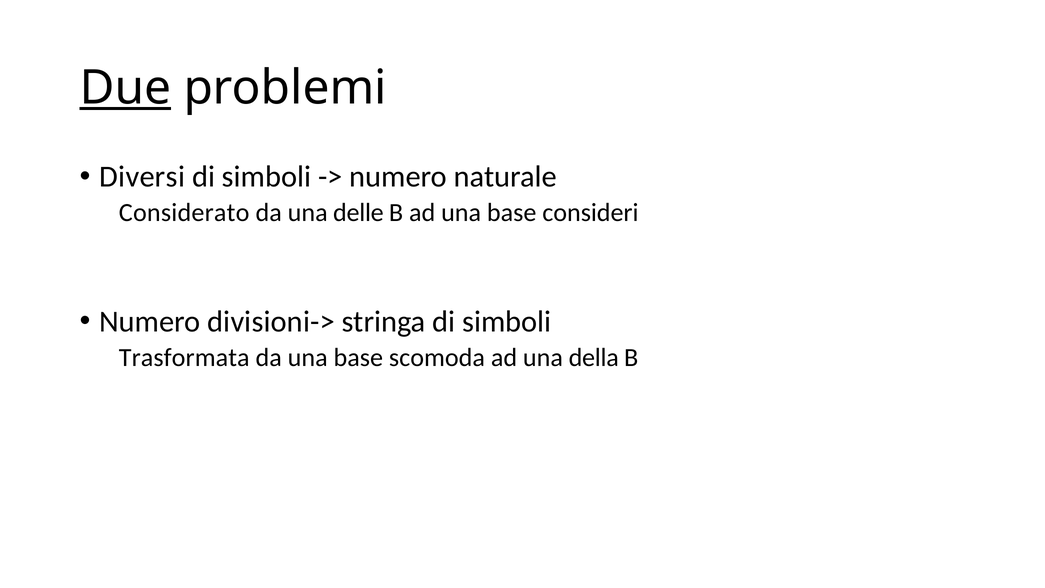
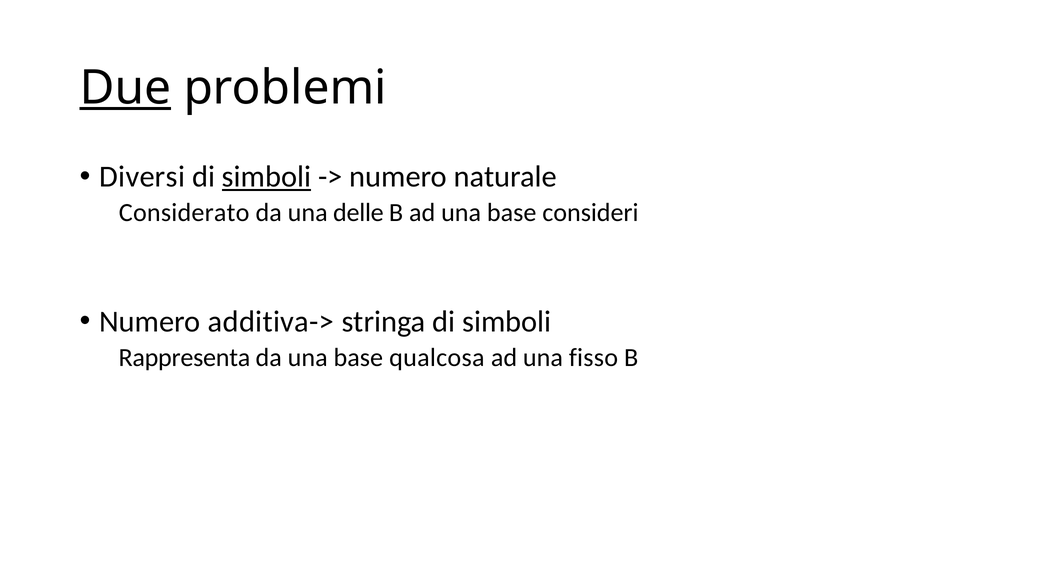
simboli underline: none -> present (267, 177)
divisioni->: divisioni-> -> additiva-> (271, 321)
Trasformata: Trasformata -> Rappresenta (184, 357)
scomoda: scomoda -> qualcosa (437, 357)
della: della -> fisso (593, 357)
